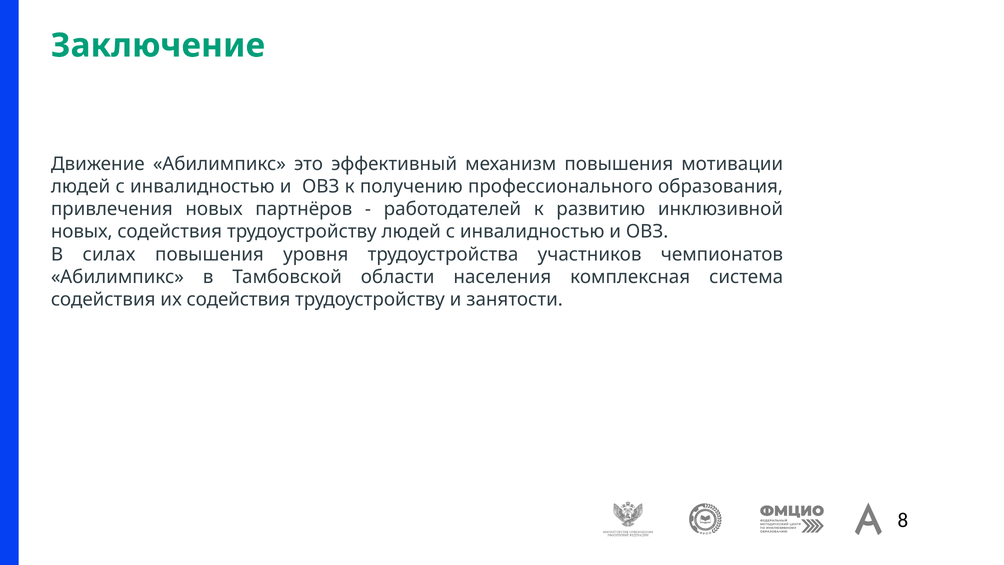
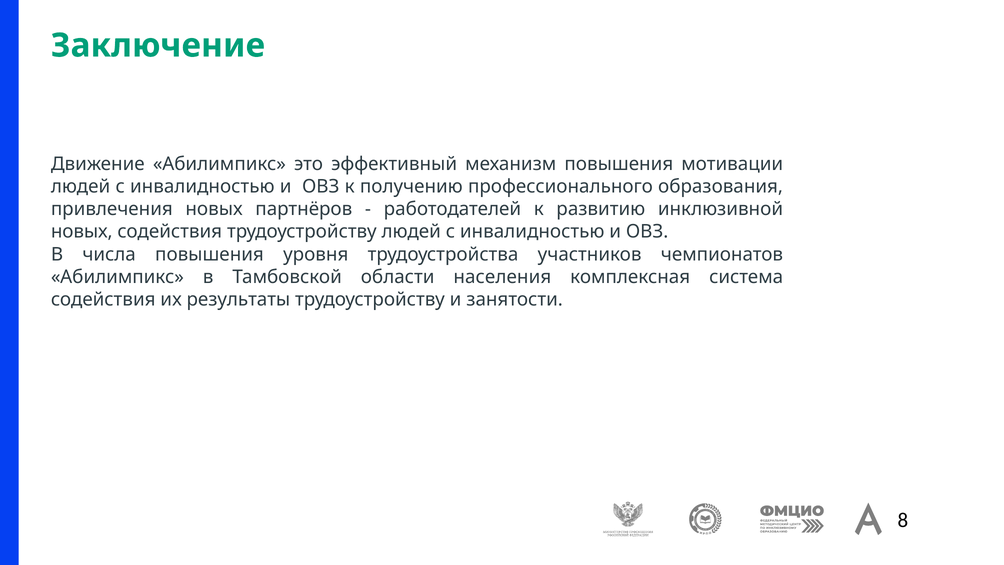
силах: силах -> числа (109, 254)
их содействия: содействия -> результаты (238, 299)
